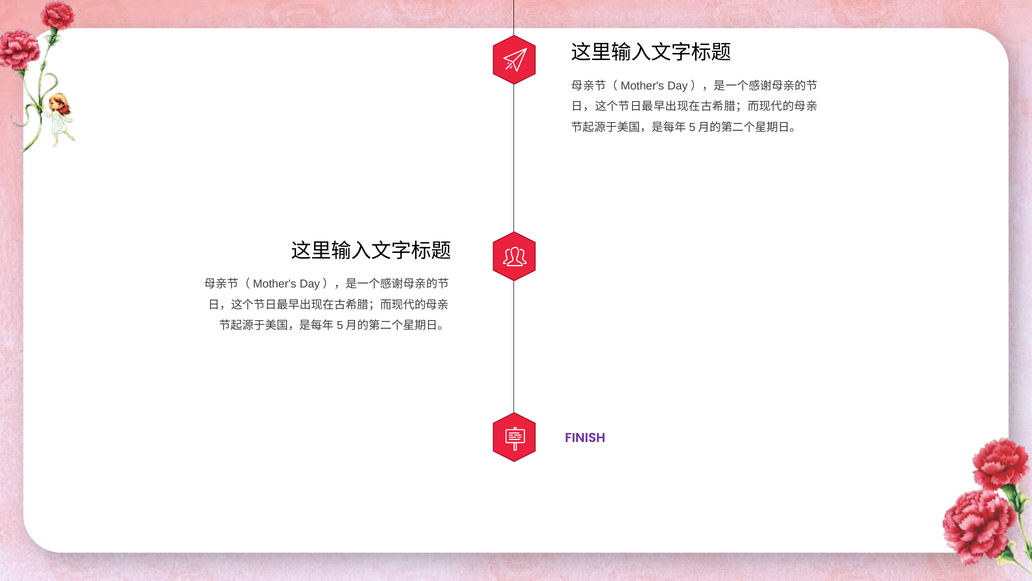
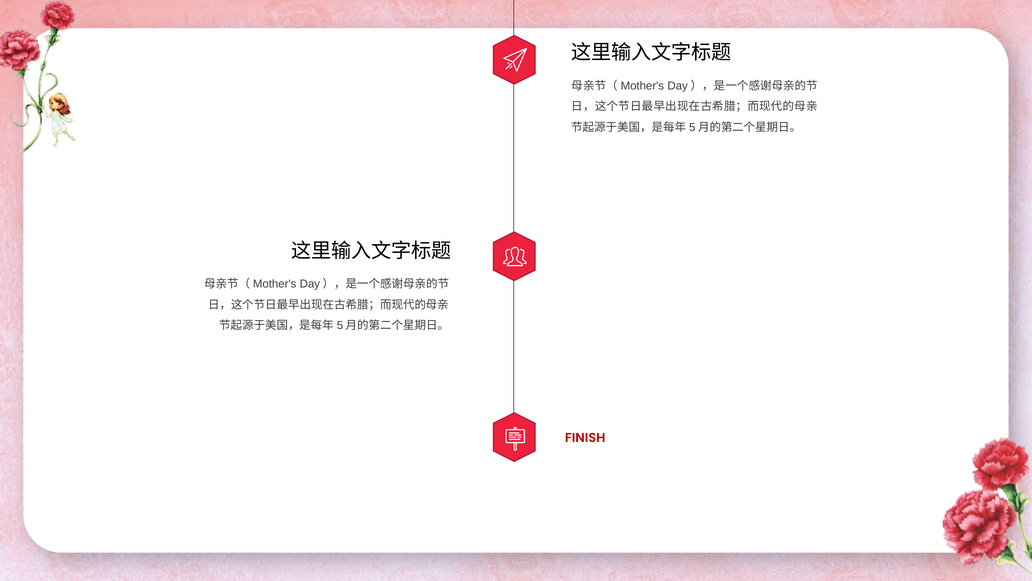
FINISH colour: purple -> red (585, 438)
